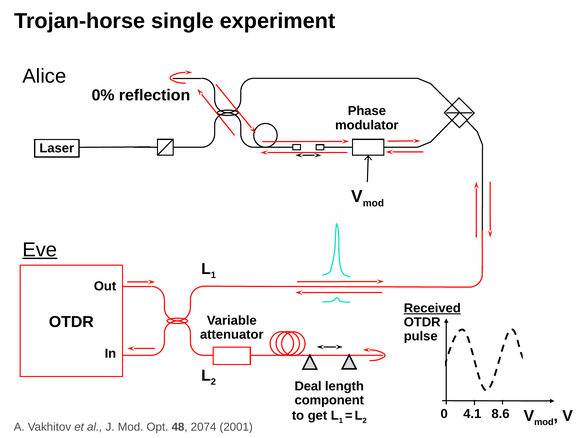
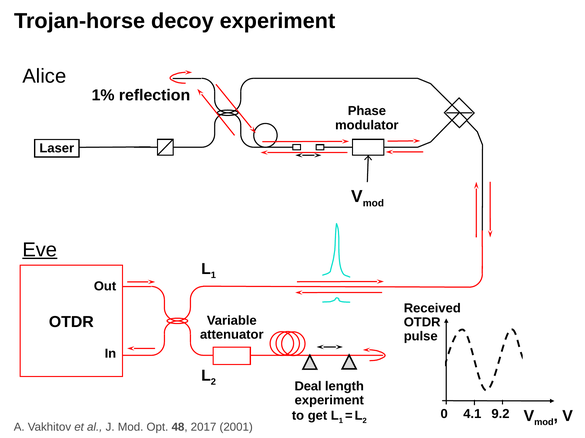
single: single -> decoy (182, 21)
0%: 0% -> 1% (103, 95)
Received underline: present -> none (432, 309)
component: component -> experiment (329, 401)
8.6: 8.6 -> 9.2 (500, 415)
2074: 2074 -> 2017 (204, 428)
